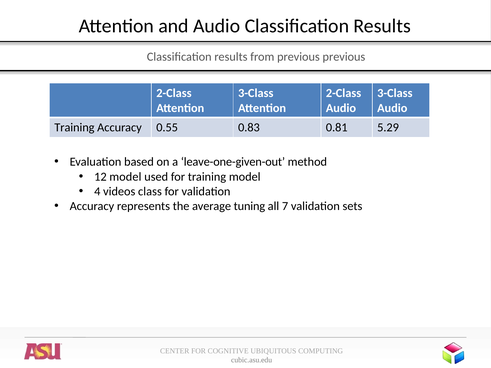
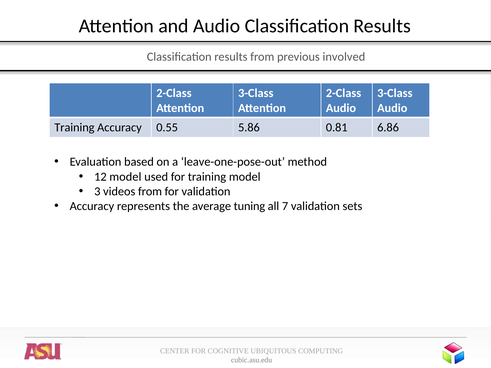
previous previous: previous -> involved (344, 57)
0.83: 0.83 -> 5.86 (249, 128)
5.29: 5.29 -> 6.86 (388, 128)
leave-one-given-out: leave-one-given-out -> leave-one-pose-out (233, 162)
4: 4 -> 3 (97, 191)
videos class: class -> from (150, 191)
